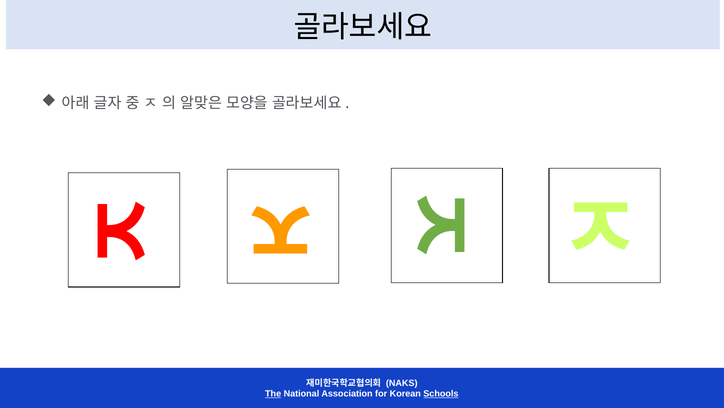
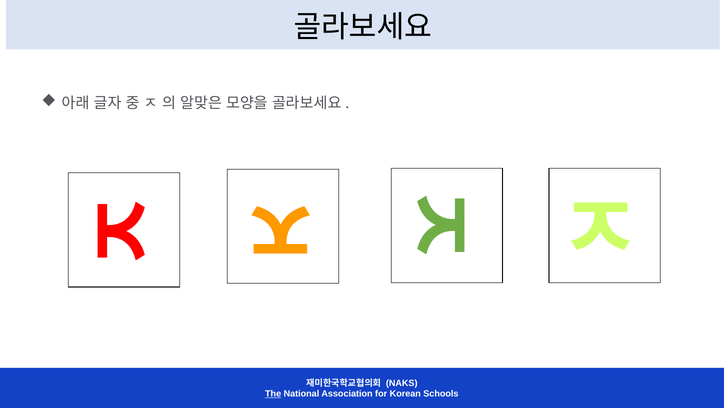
Schools underline: present -> none (441, 393)
